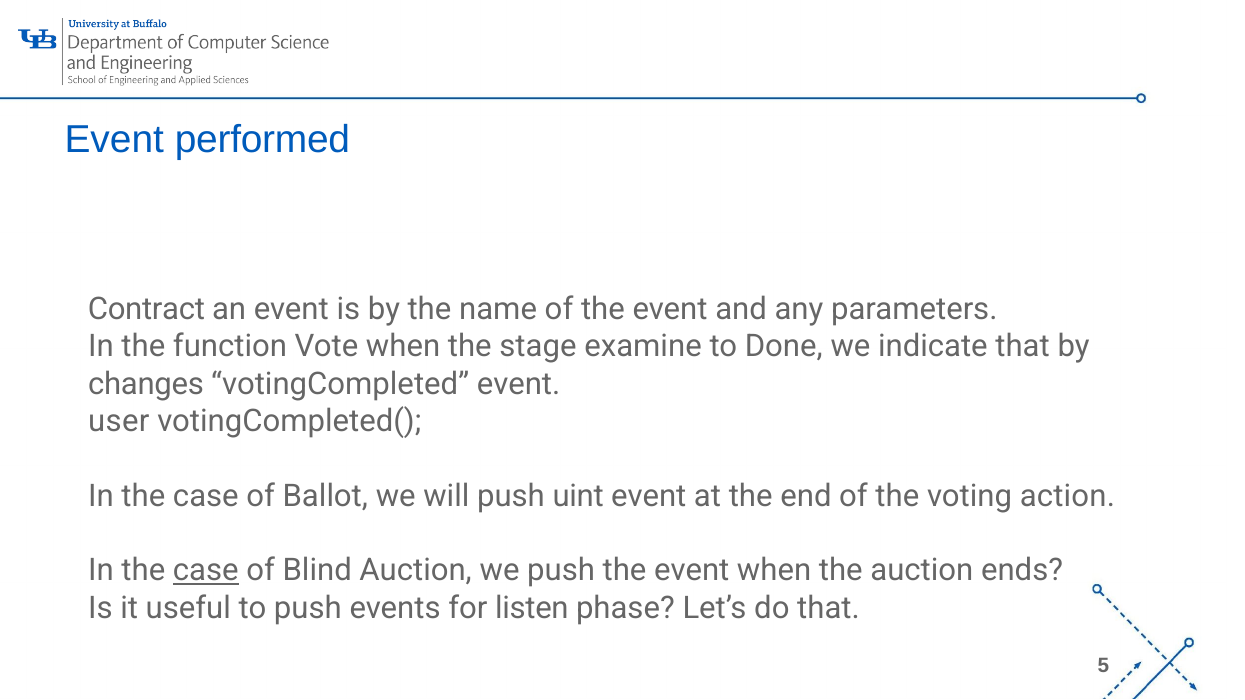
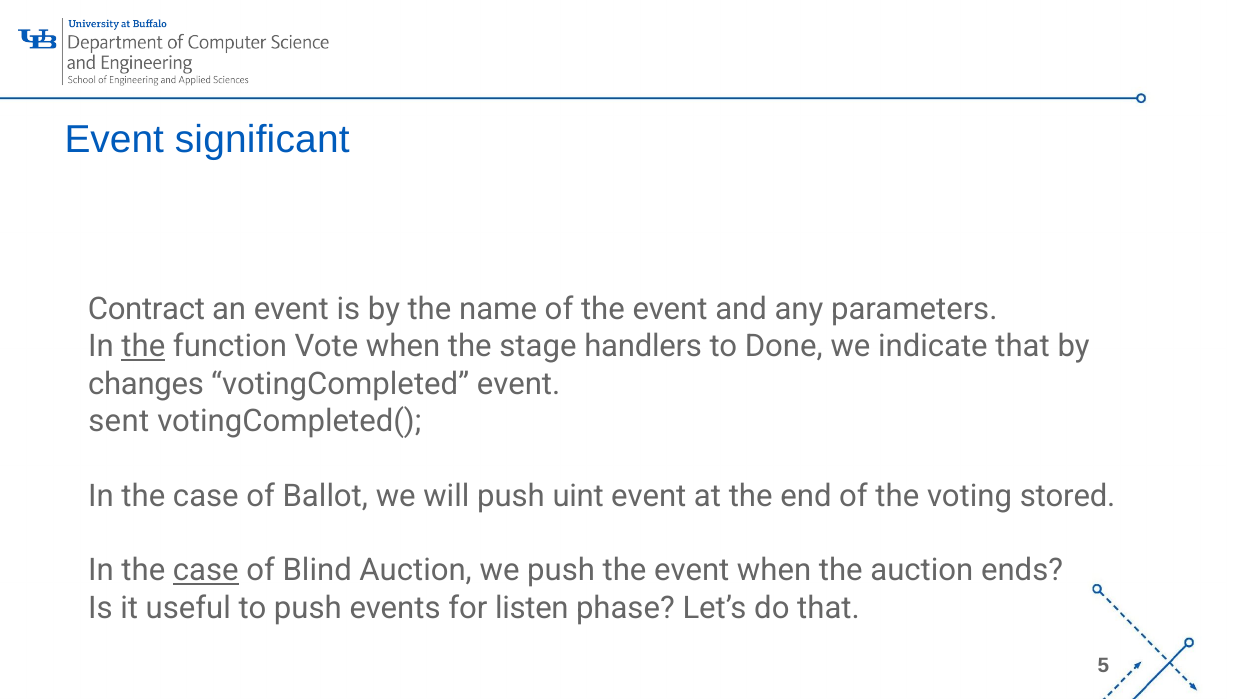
performed: performed -> significant (262, 140)
the underline: none -> present (143, 347)
examine: examine -> handlers (643, 347)
user: user -> sent (119, 422)
action: action -> stored (1068, 496)
